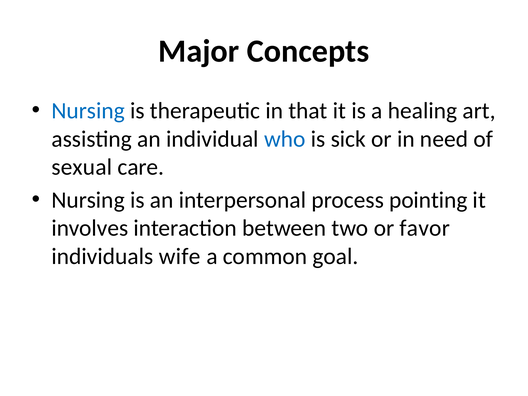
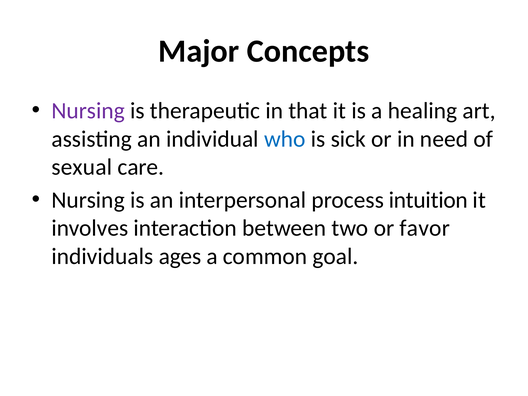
Nursing colour: blue -> purple (88, 111)
pointing: pointing -> intuition (428, 200)
wife: wife -> ages (180, 256)
